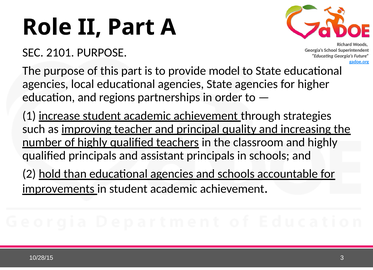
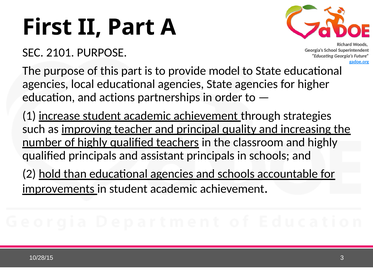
Role: Role -> First (47, 27)
regions: regions -> actions (117, 97)
